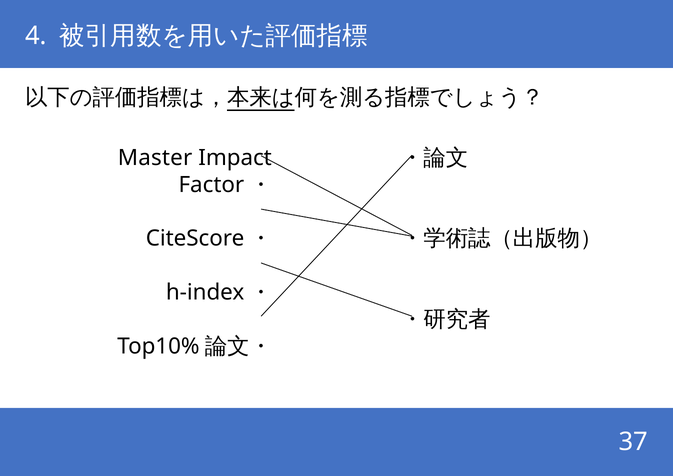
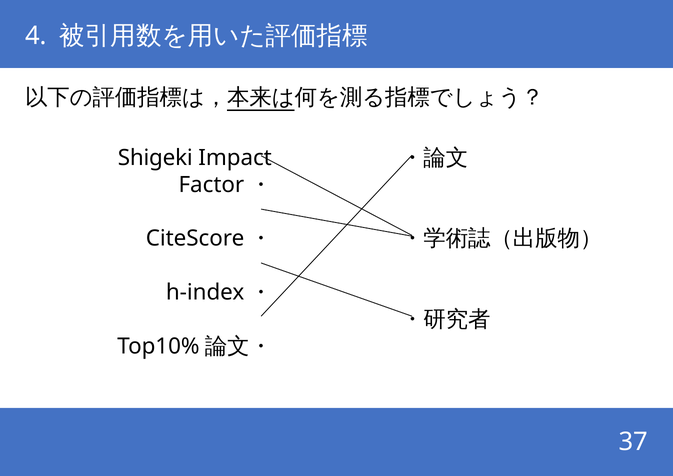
Master: Master -> Shigeki (155, 158)
